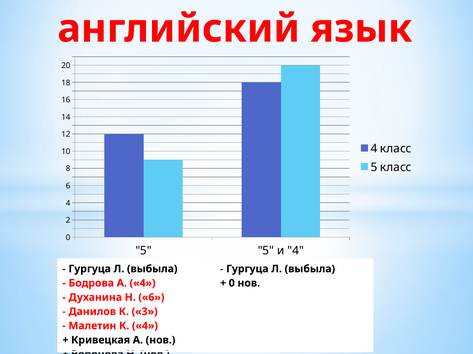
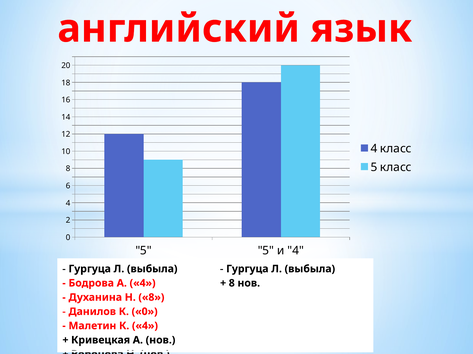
0: 0 -> 8 (232, 284)
Н 6: 6 -> 8 (151, 298)
К 3: 3 -> 0 (145, 312)
